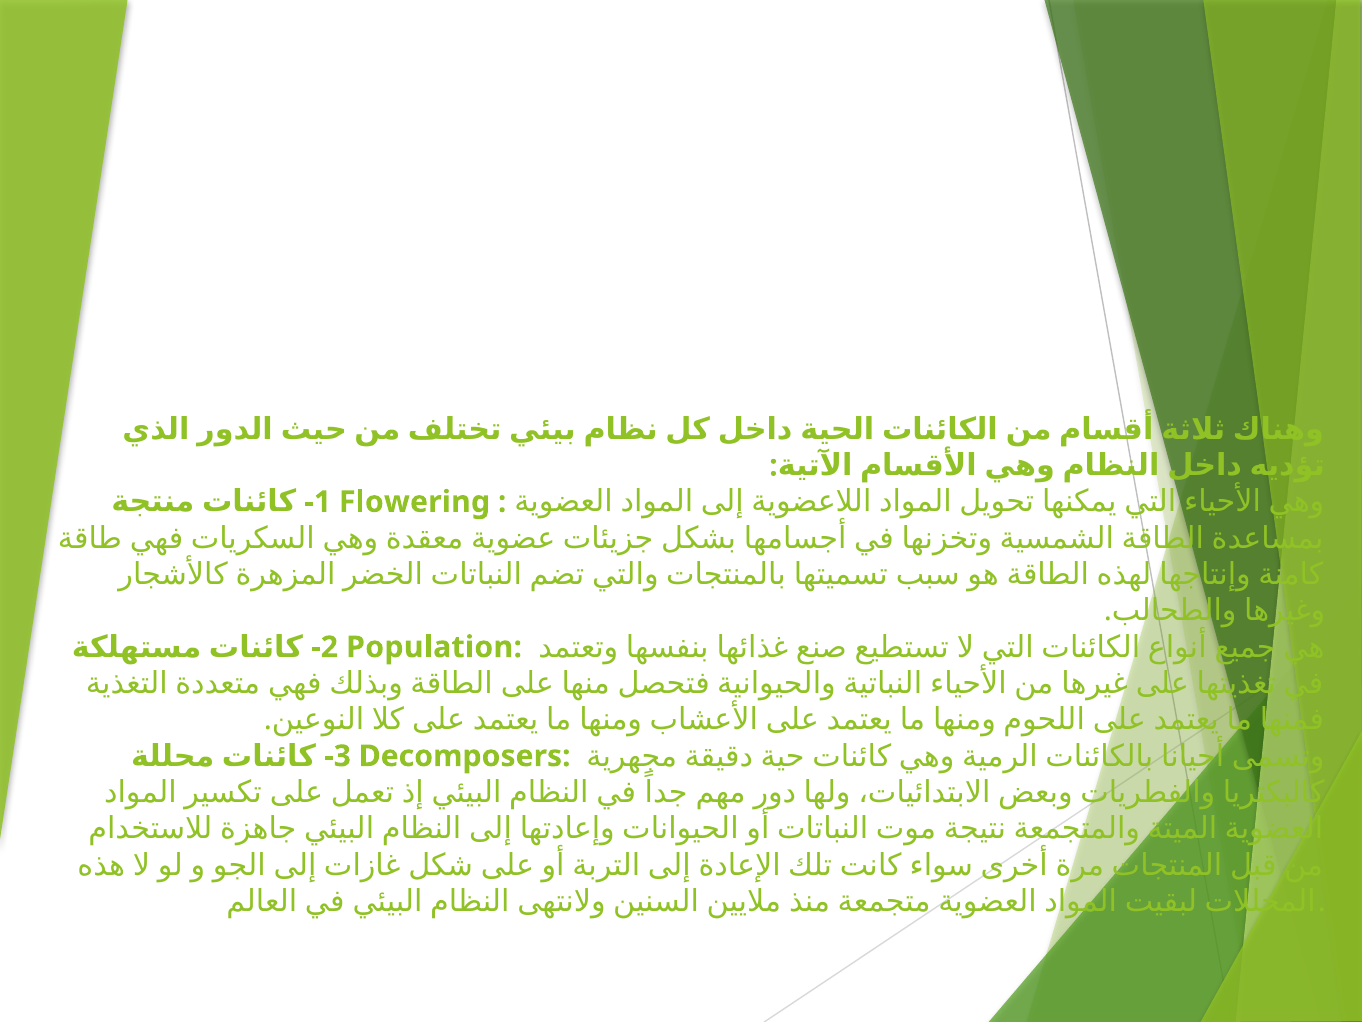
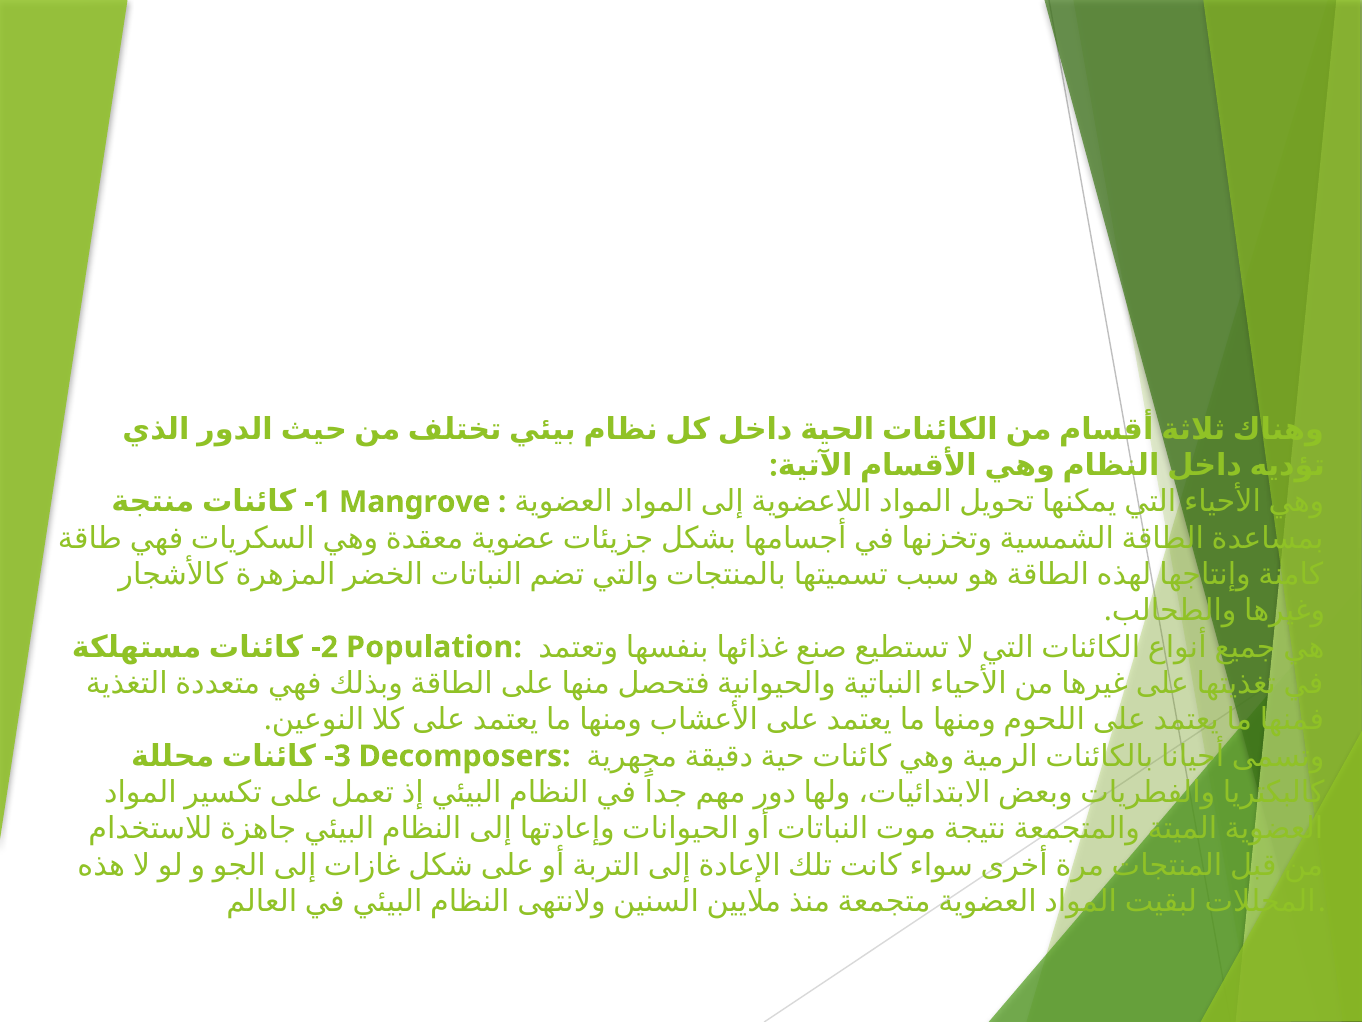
Flowering: Flowering -> Mangrove (415, 502)
